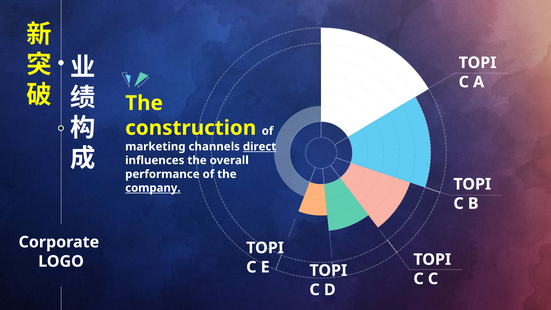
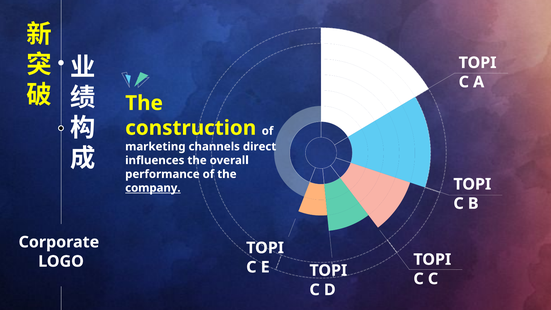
direct underline: present -> none (260, 147)
